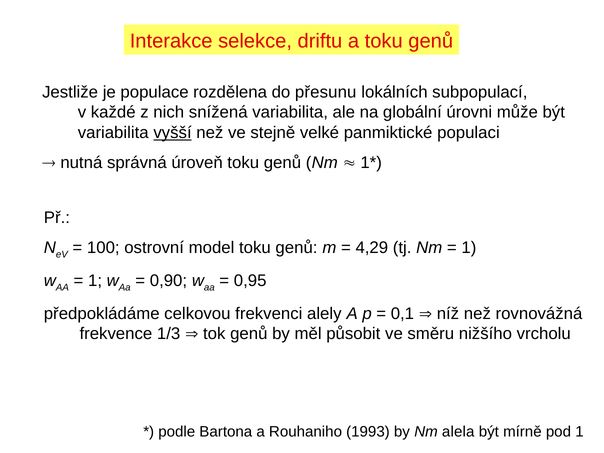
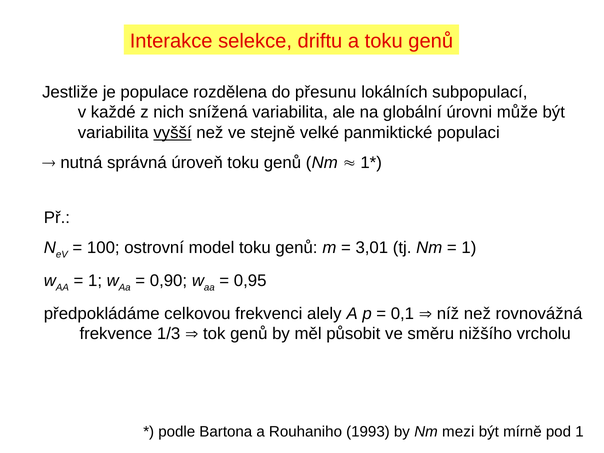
4,29: 4,29 -> 3,01 (372, 248)
alela: alela -> mezi (458, 432)
